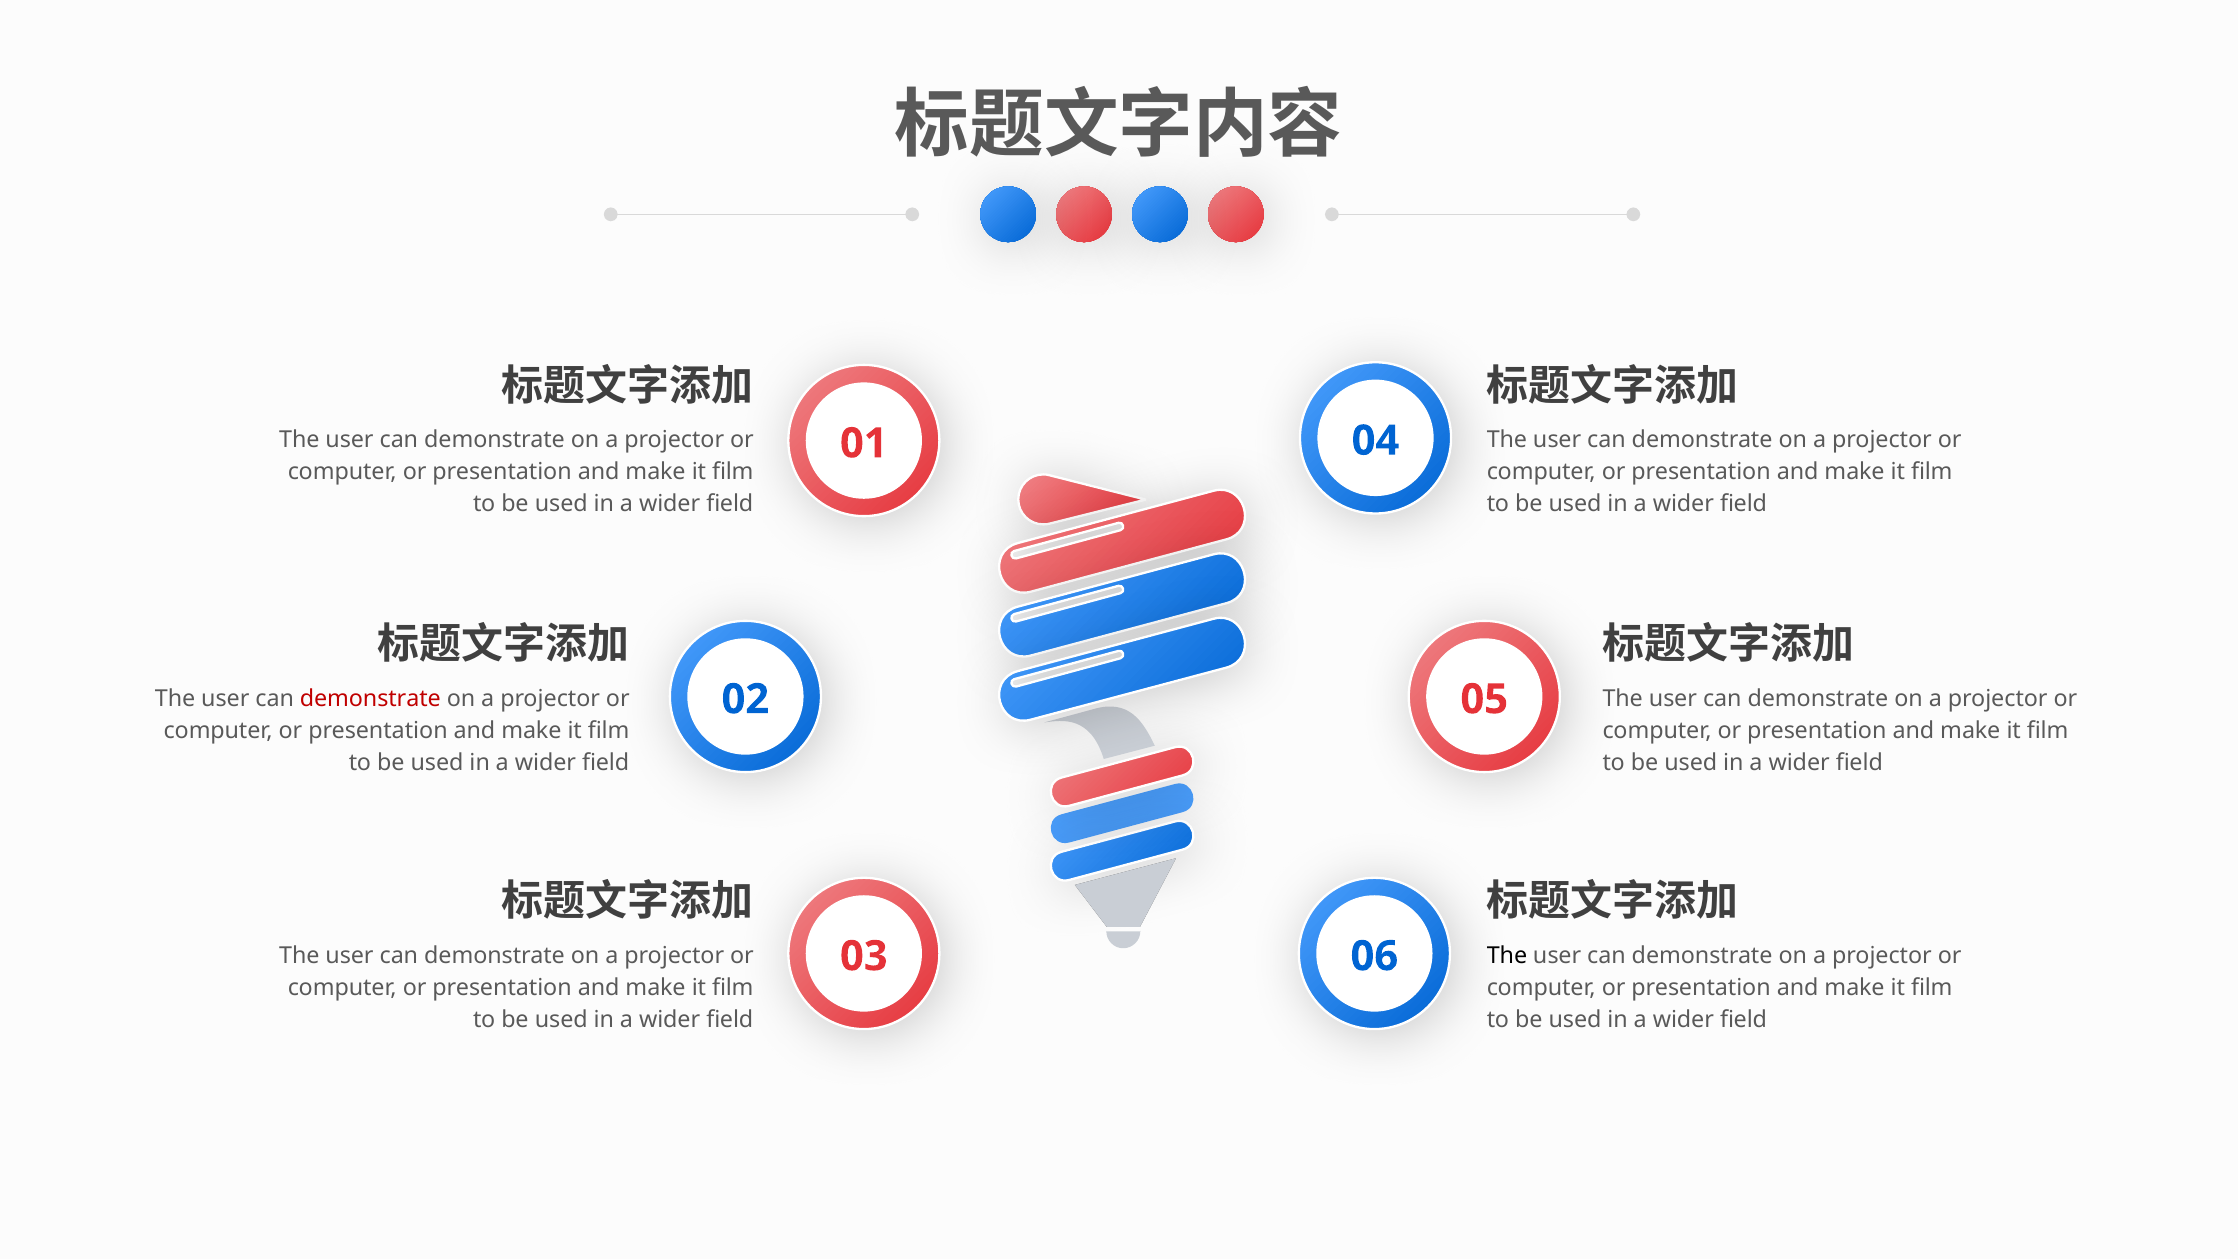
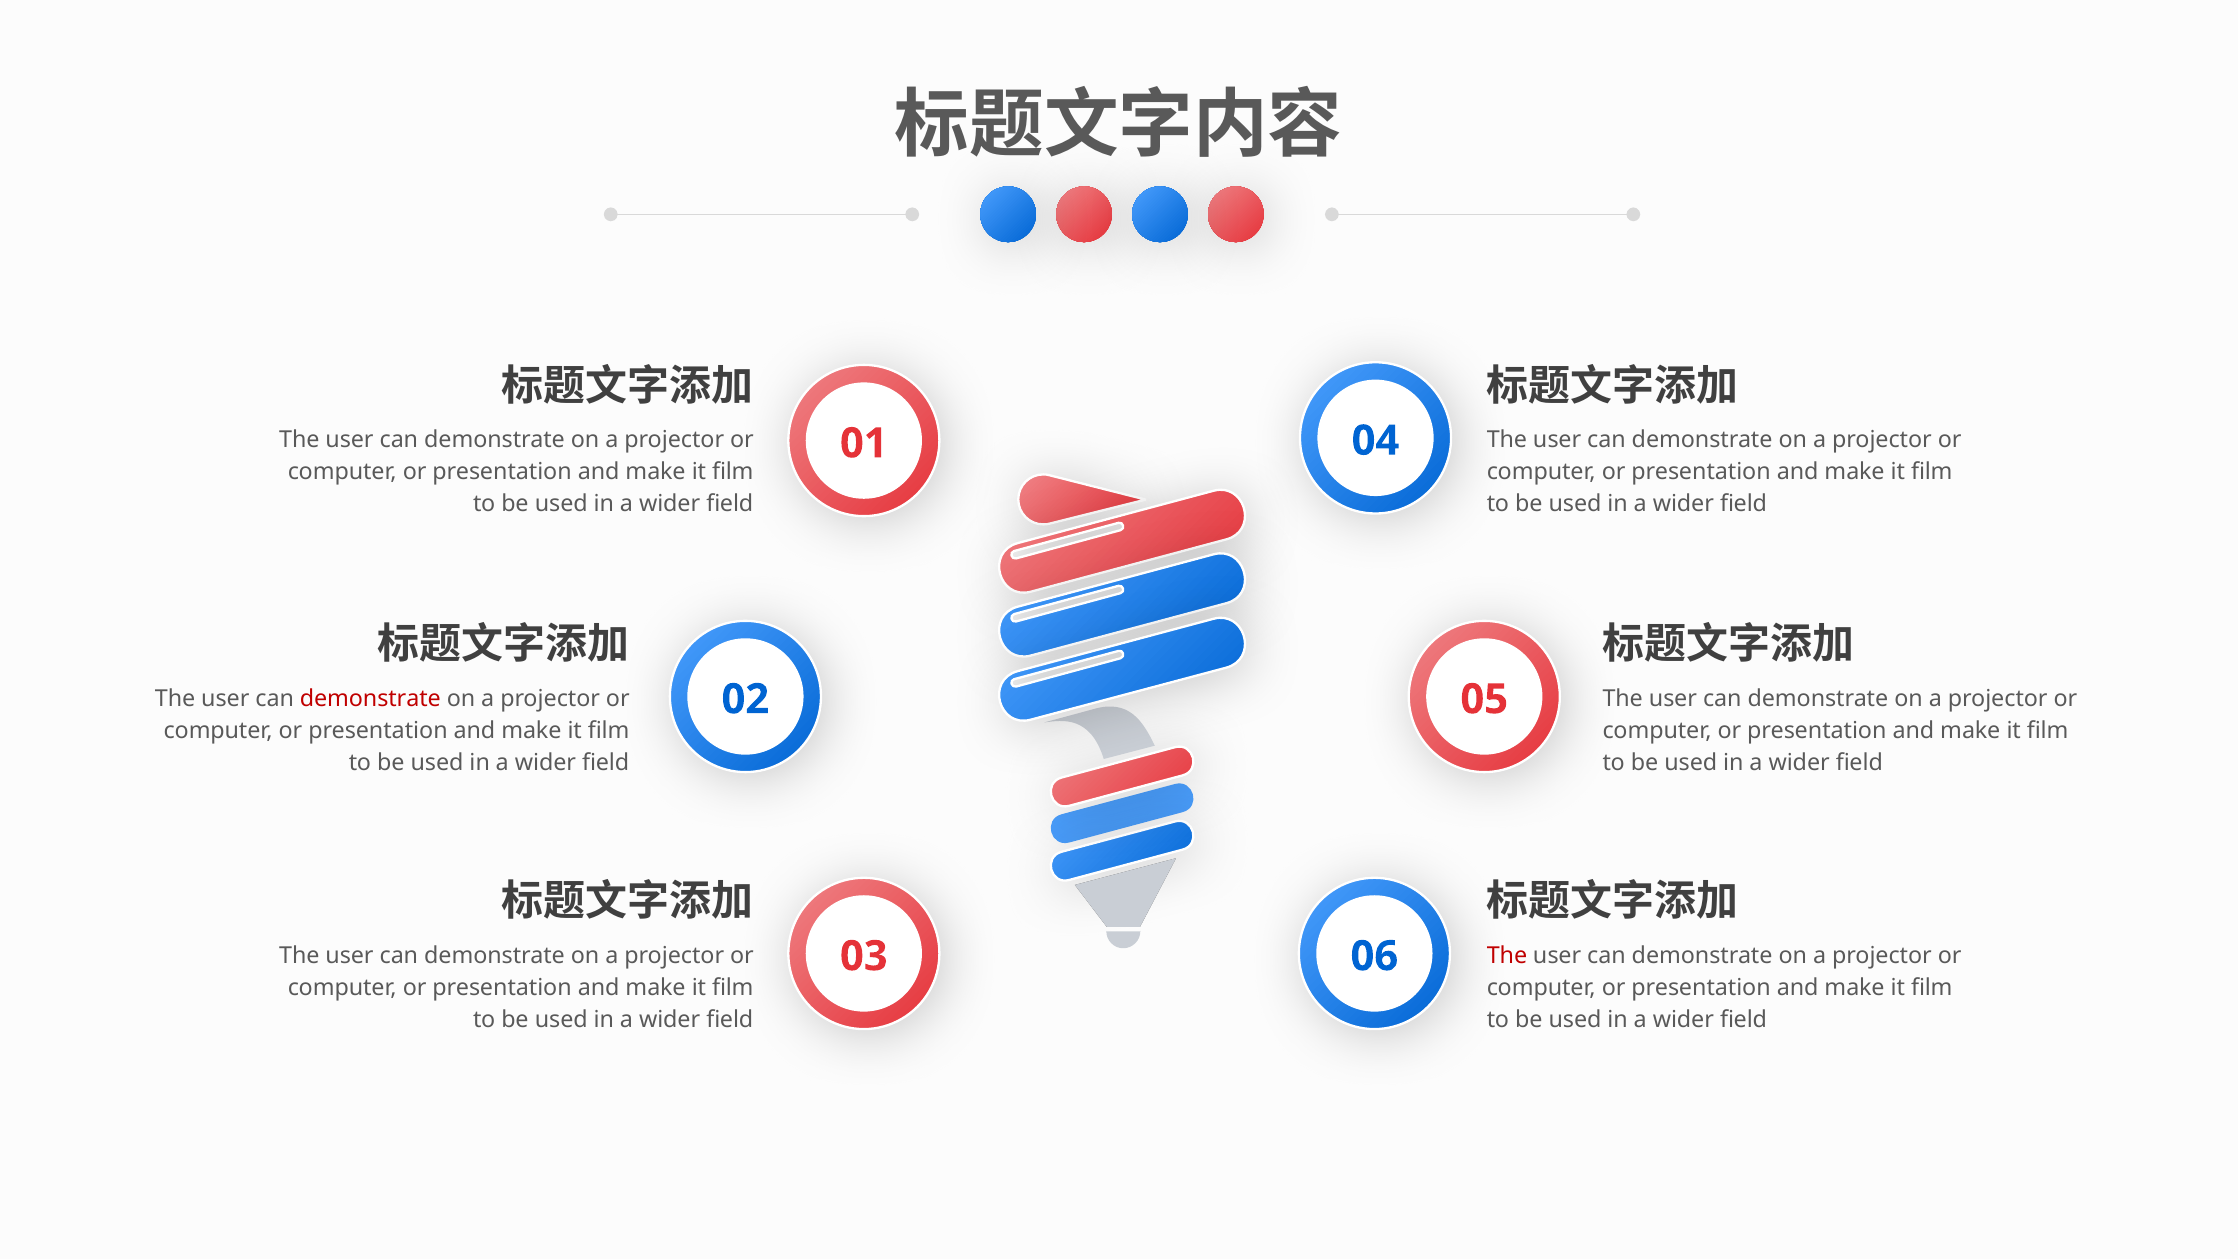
The colour: black -> red (1507, 955)
